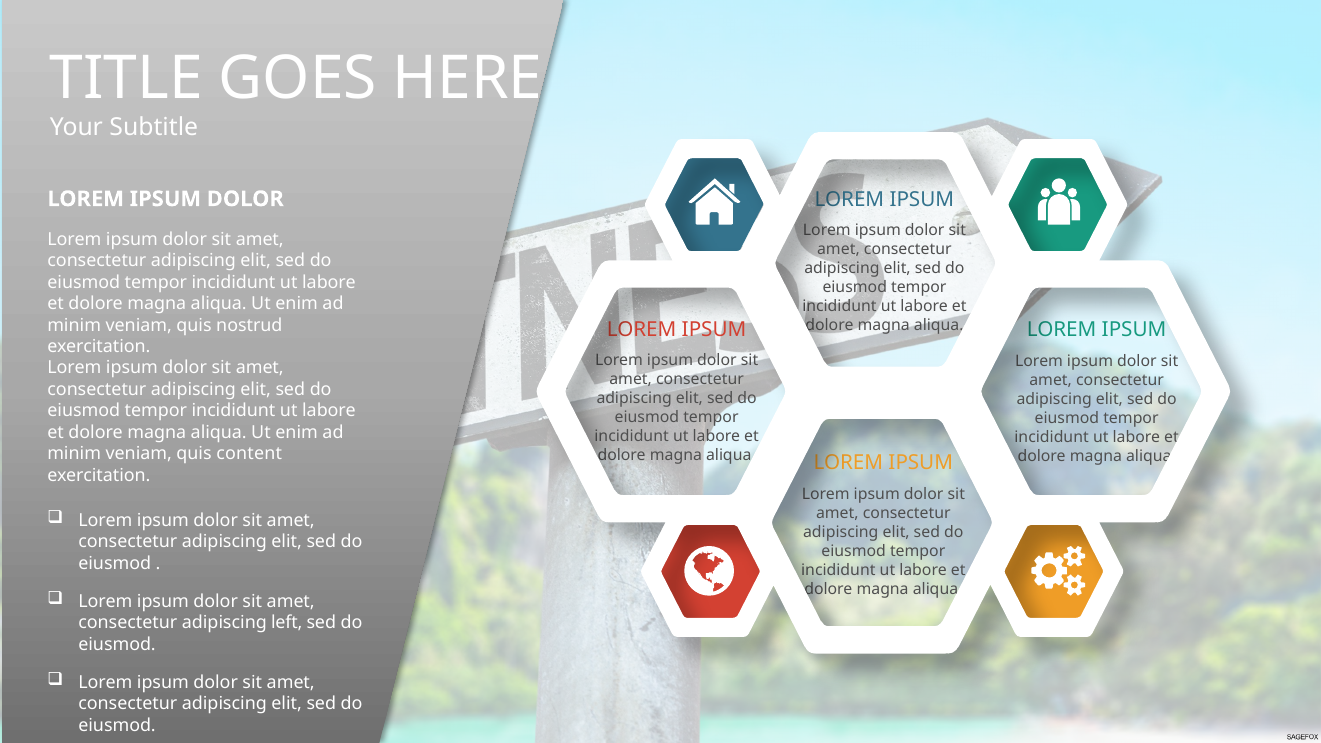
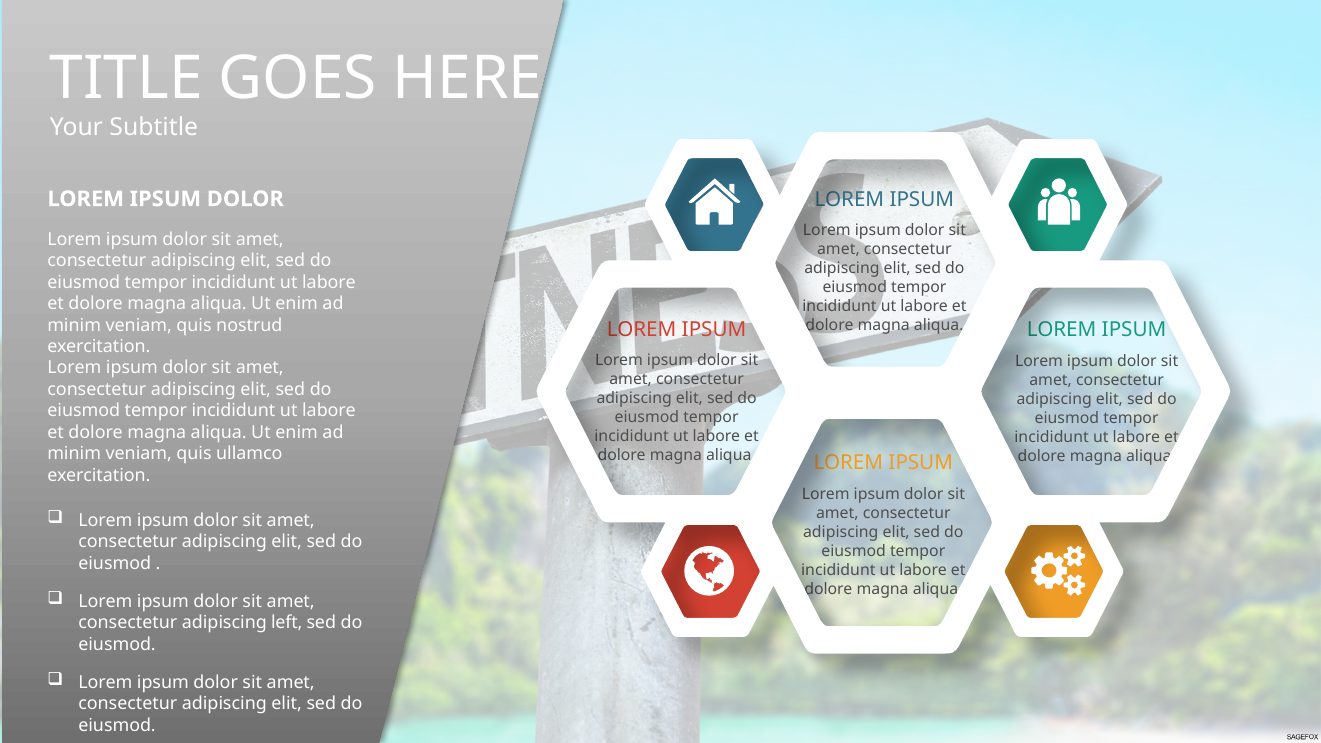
content: content -> ullamco (249, 454)
